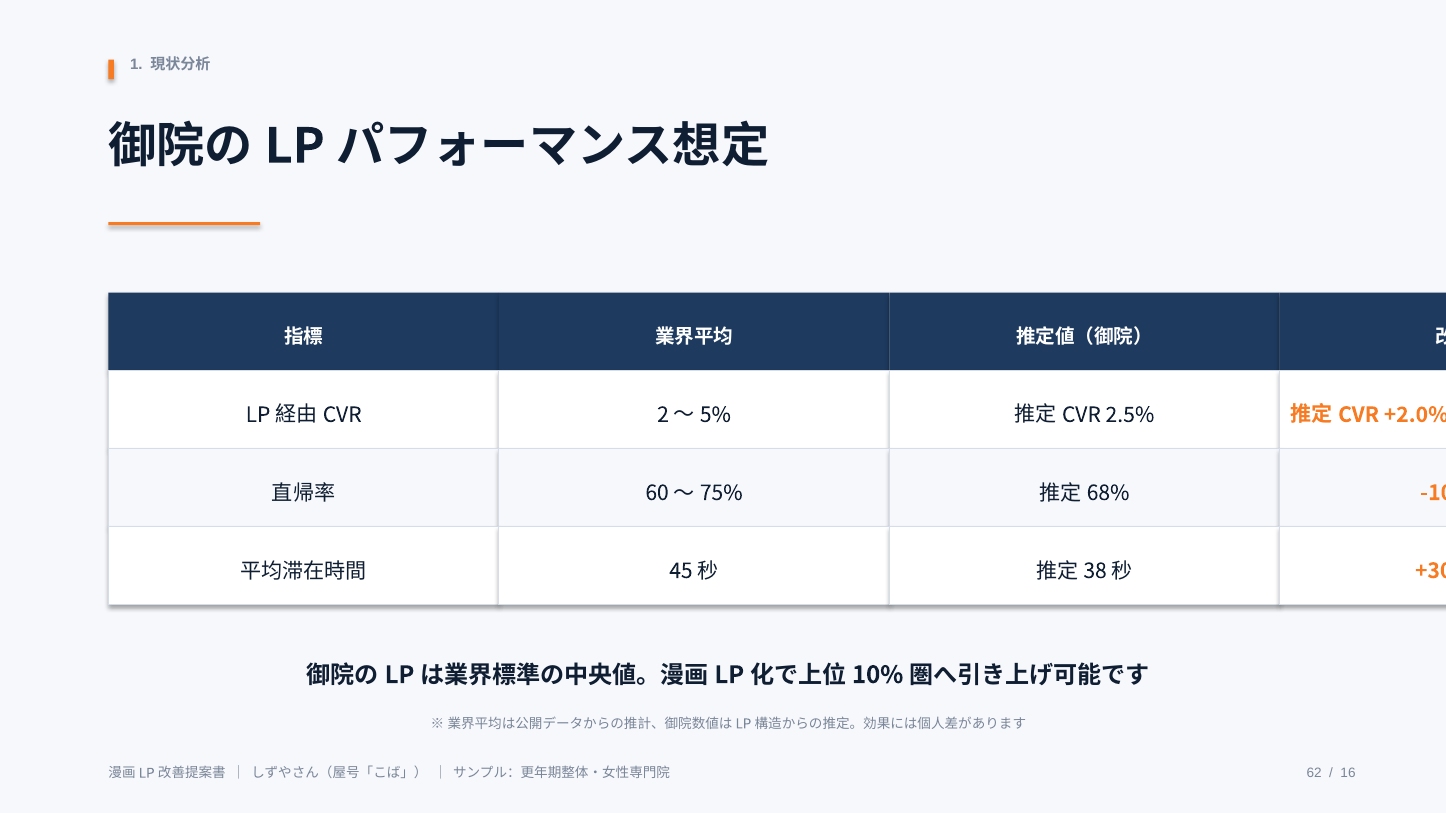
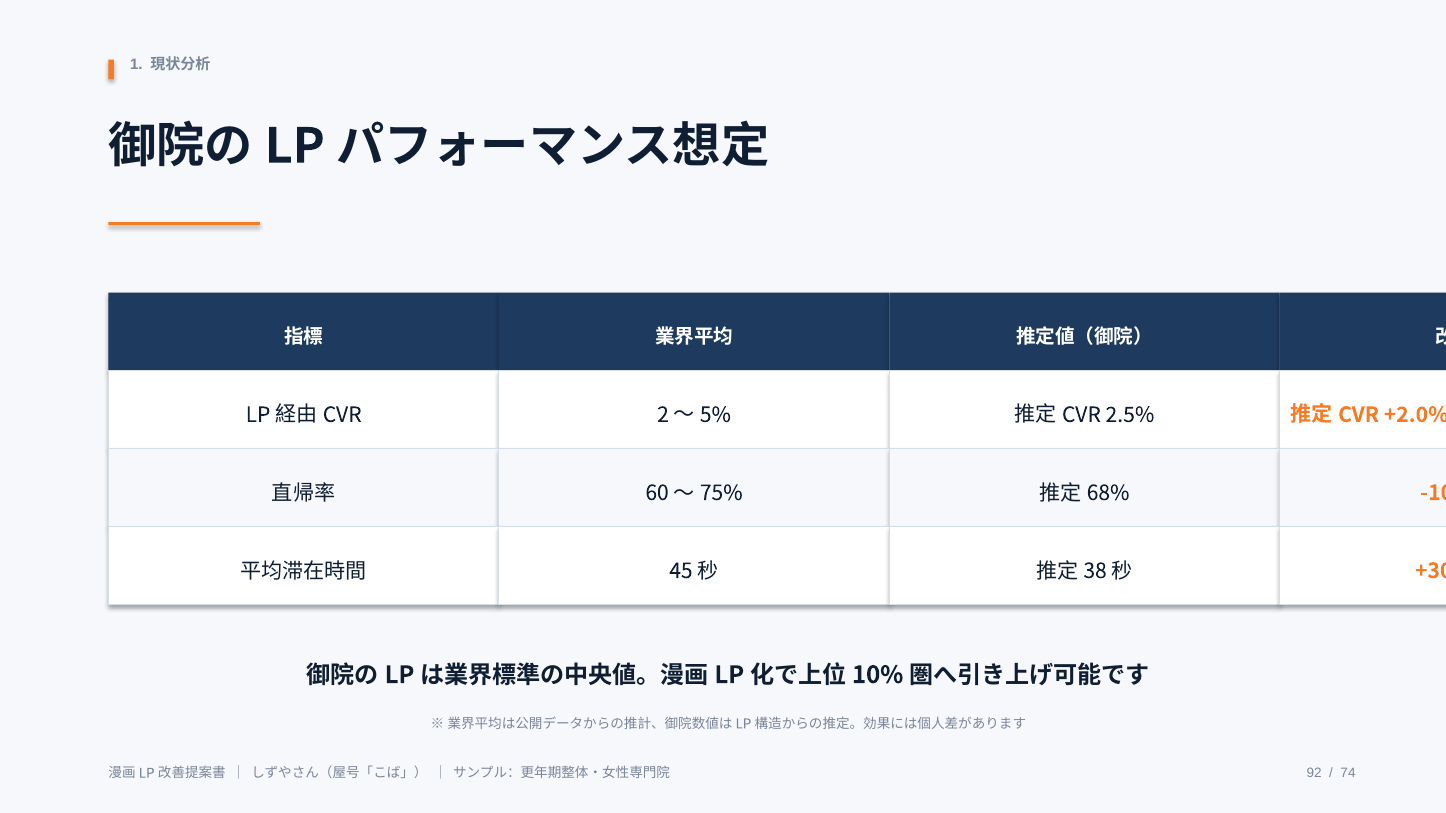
62: 62 -> 92 (1314, 774)
16: 16 -> 74 (1348, 774)
